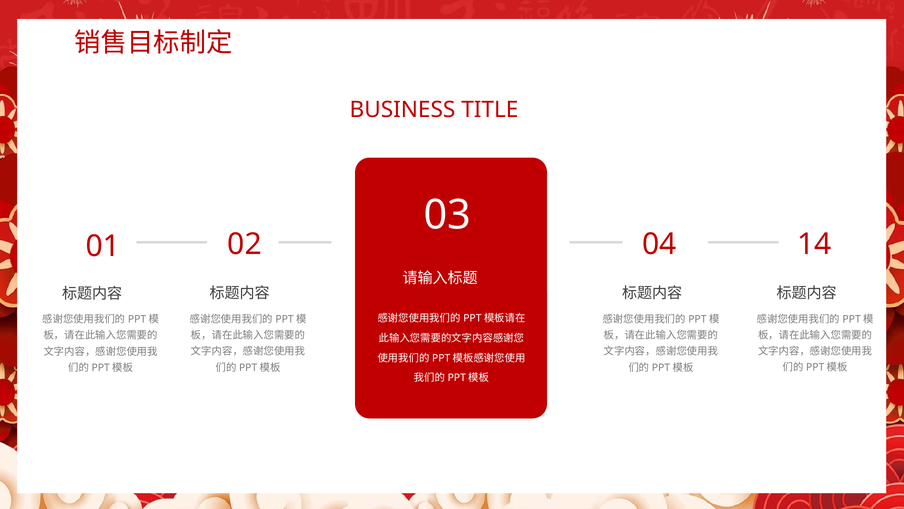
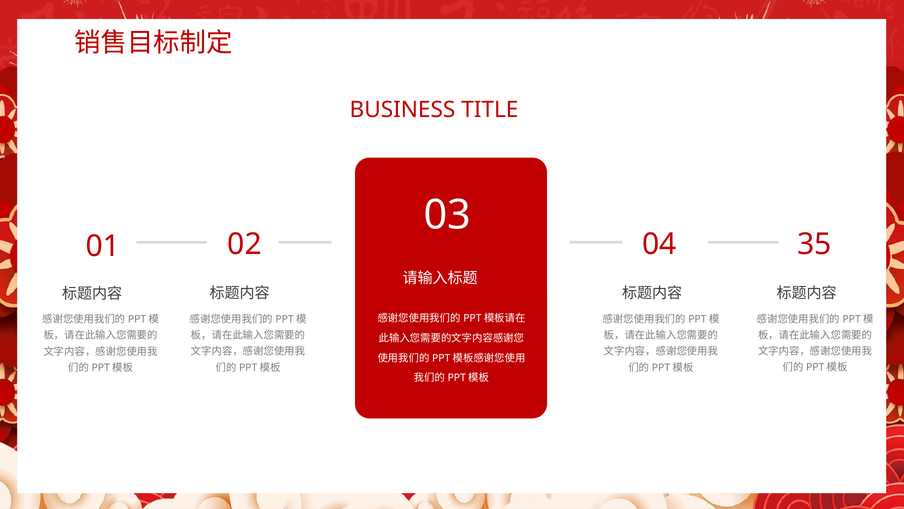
14: 14 -> 35 (814, 244)
